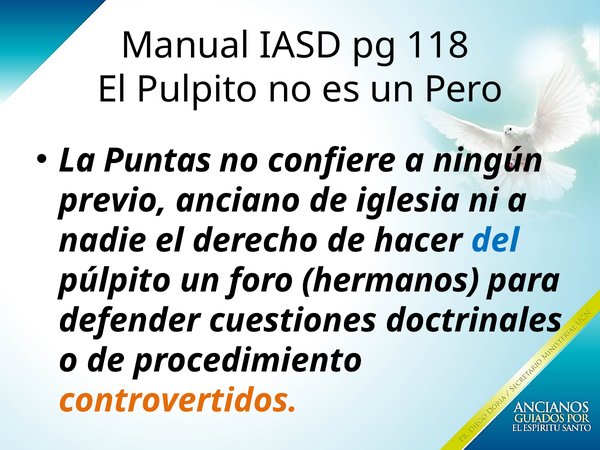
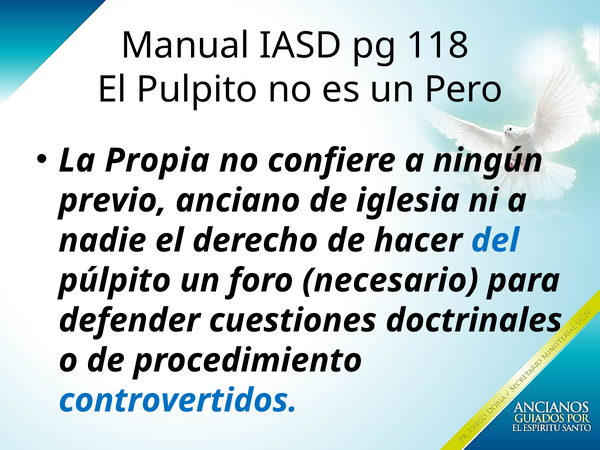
Puntas: Puntas -> Propia (157, 161)
hermanos: hermanos -> necesario (390, 280)
controvertidos colour: orange -> blue (178, 400)
